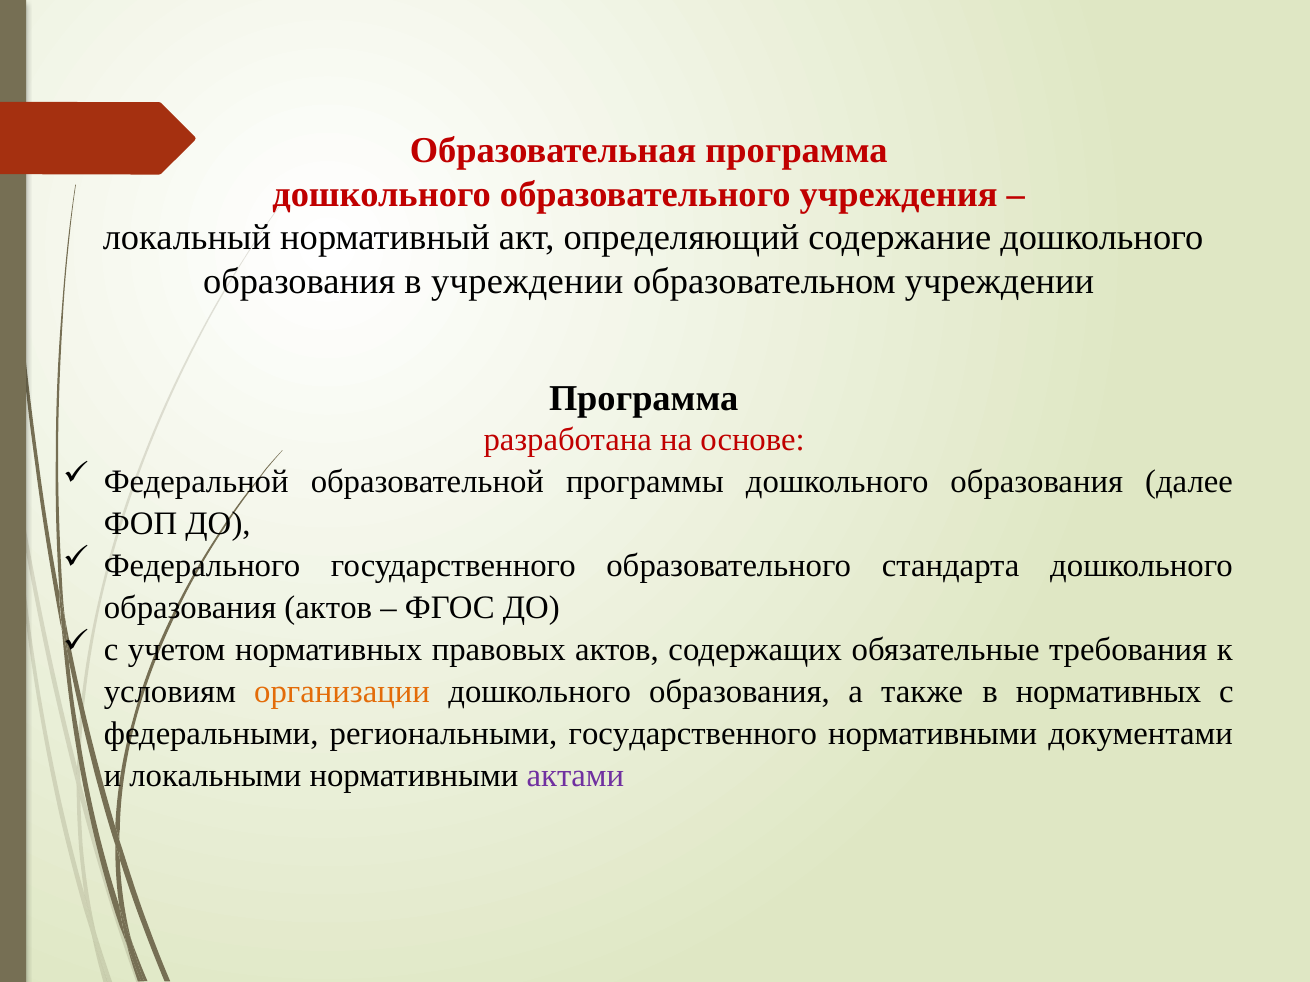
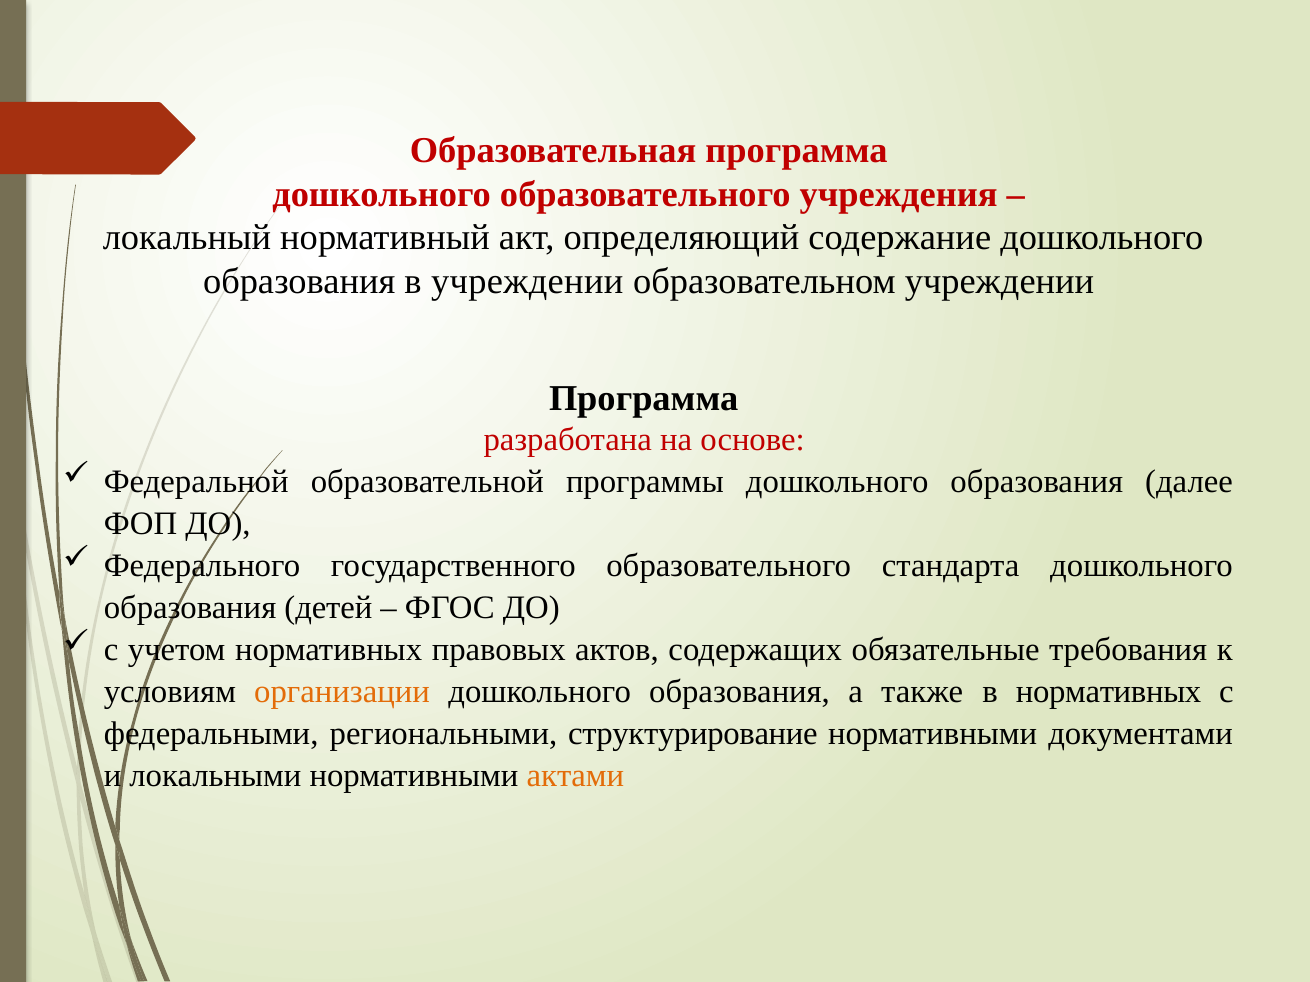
образования актов: актов -> детей (328, 608)
региональными государственного: государственного -> структурирование (693, 734)
актами colour: purple -> orange (575, 776)
